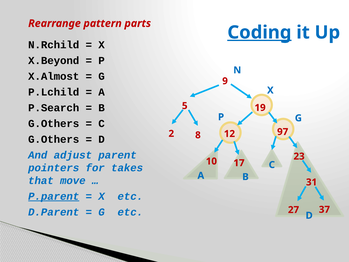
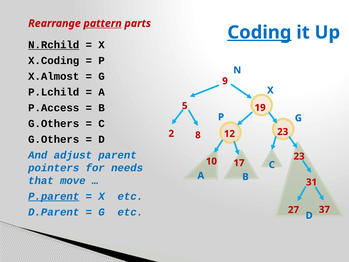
pattern underline: none -> present (103, 23)
N.Rchild underline: none -> present (54, 45)
X.Beyond: X.Beyond -> X.Coding (54, 61)
P.Search: P.Search -> P.Access (54, 108)
12 97: 97 -> 23 (283, 132)
takes: takes -> needs (127, 168)
